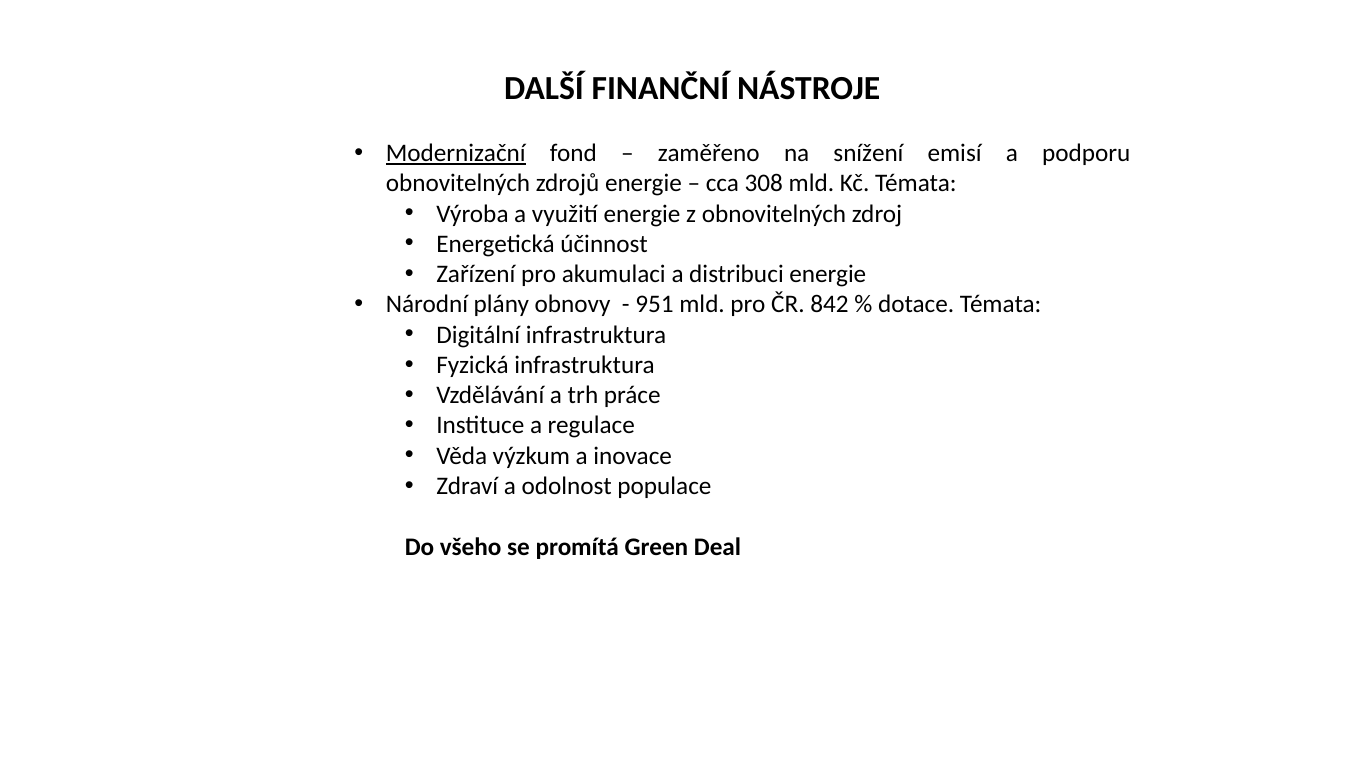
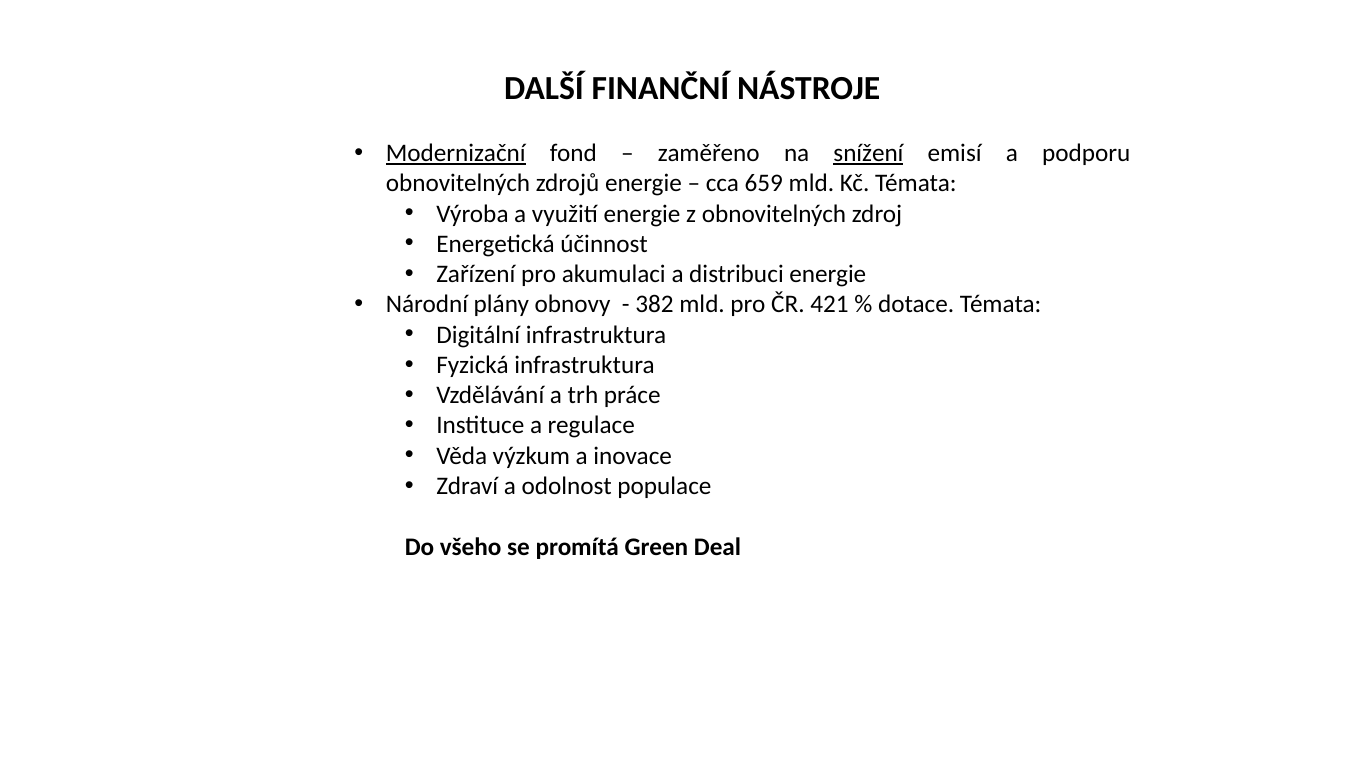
snížení underline: none -> present (868, 153)
308: 308 -> 659 (764, 183)
951: 951 -> 382 (654, 304)
842: 842 -> 421 (829, 304)
